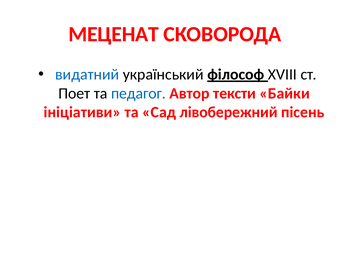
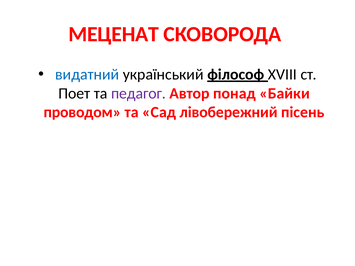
педагог colour: blue -> purple (138, 93)
тексти: тексти -> понад (235, 93)
ініціативи: ініціативи -> проводом (82, 112)
